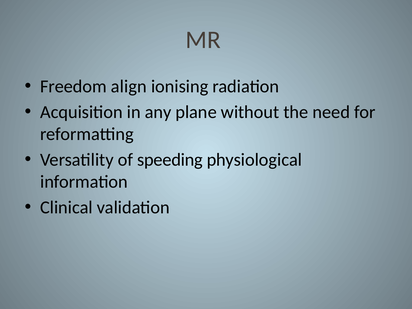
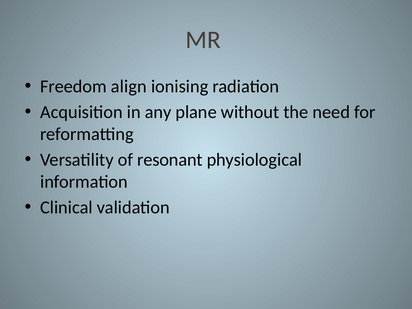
speeding: speeding -> resonant (170, 160)
